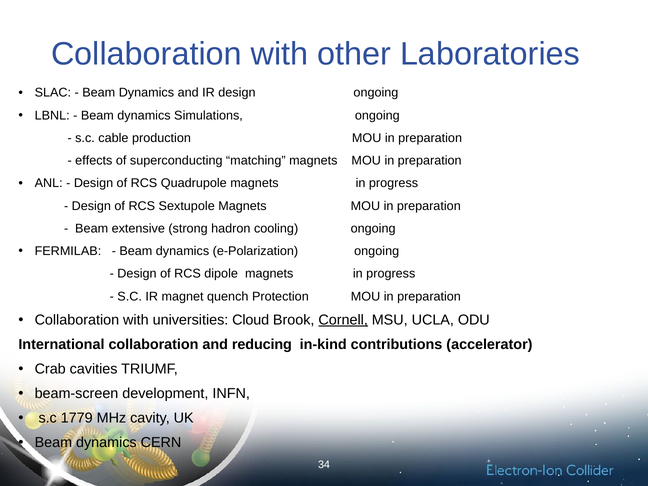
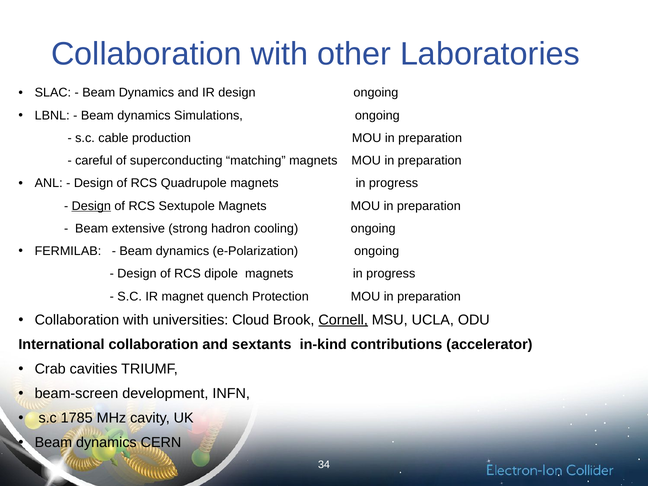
effects: effects -> careful (94, 161)
Design underline: none -> present (91, 206)
reducing: reducing -> sextants (262, 345)
1779: 1779 -> 1785 (77, 418)
